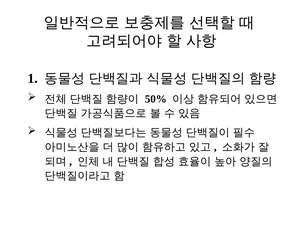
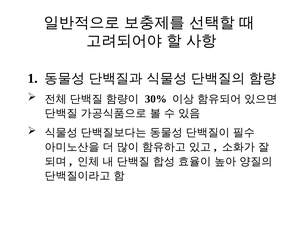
50%: 50% -> 30% (156, 99)
